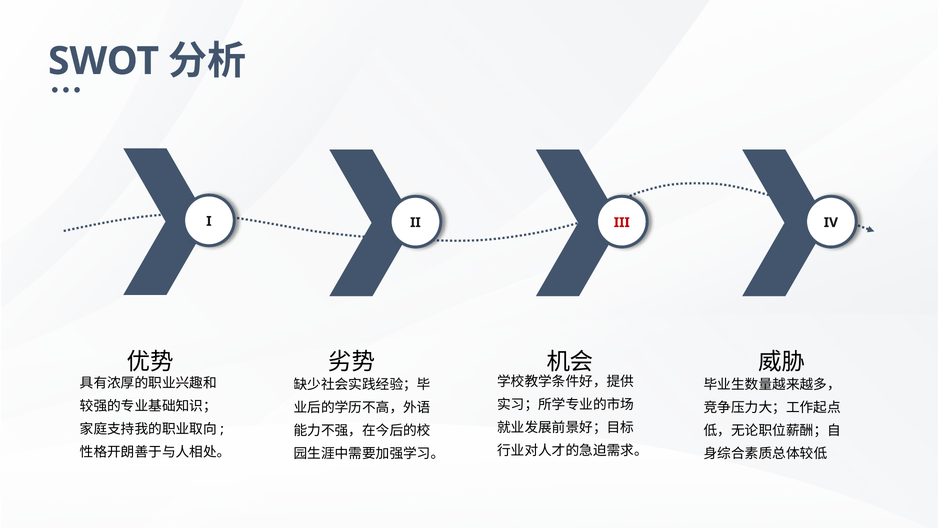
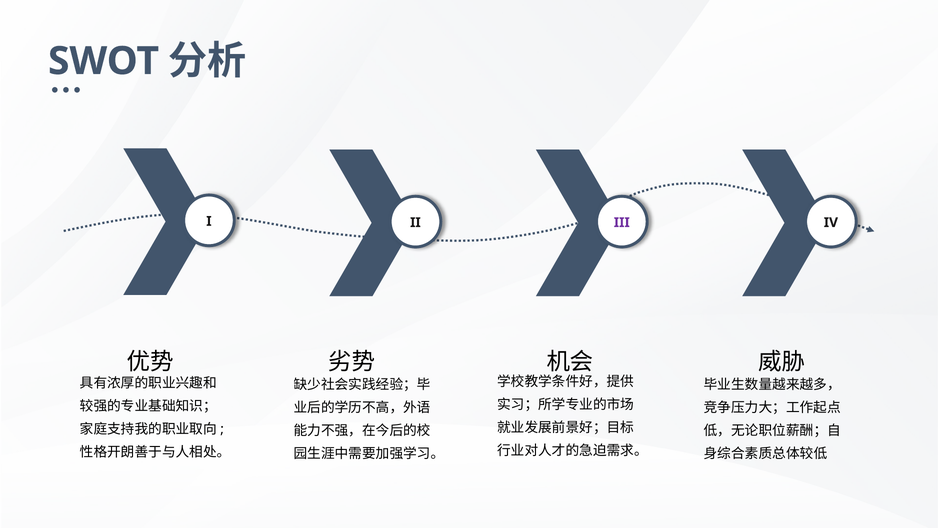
III colour: red -> purple (622, 222)
